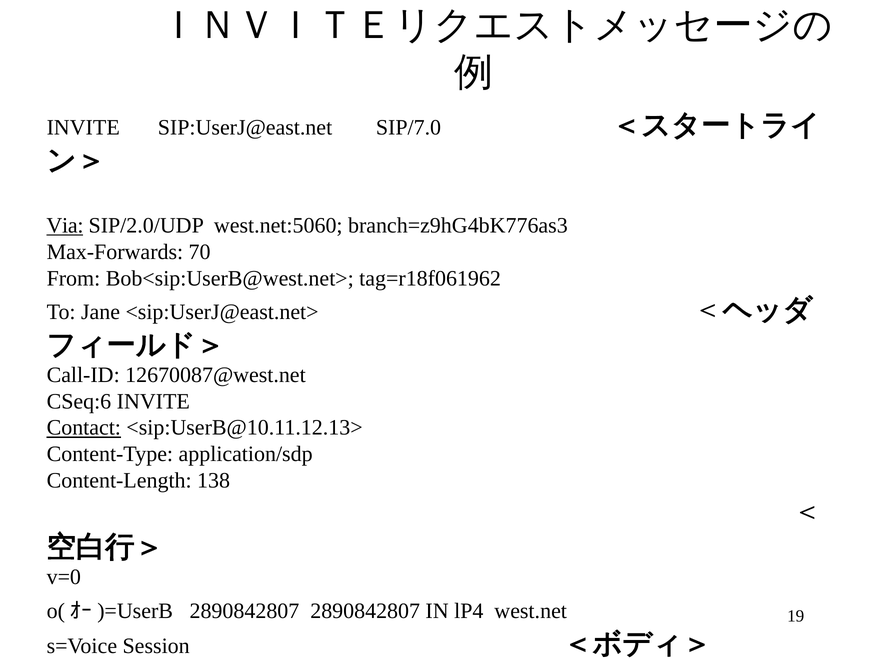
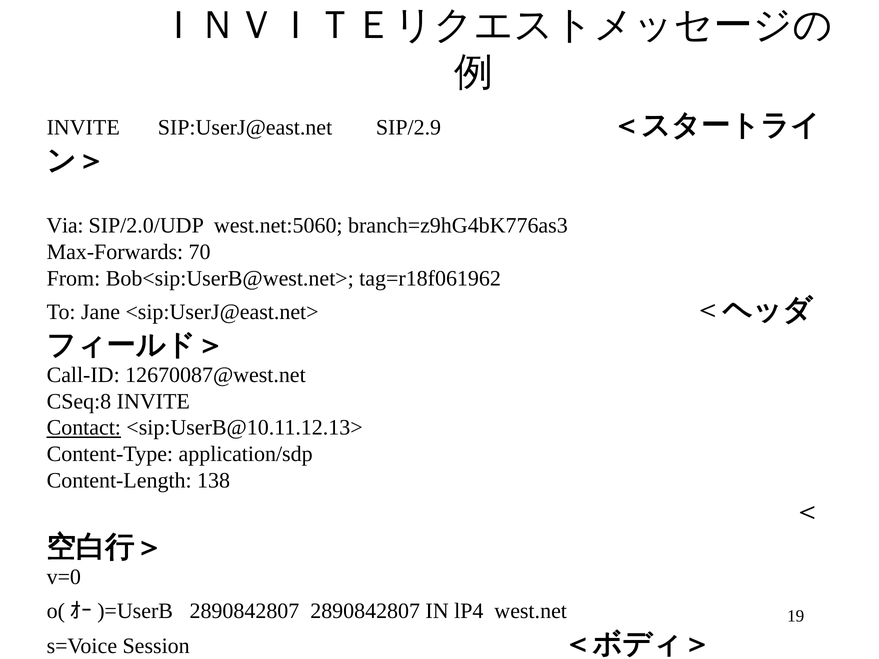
SIP/7.0: SIP/7.0 -> SIP/2.9 (409, 128)
Via underline: present -> none (65, 226)
CSeq:6: CSeq:6 -> CSeq:8 (79, 402)
